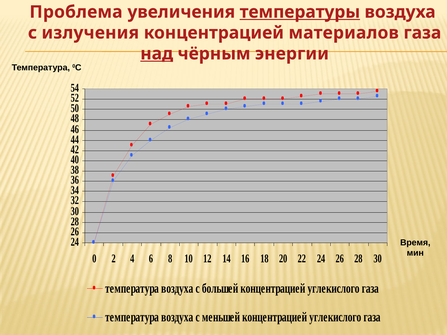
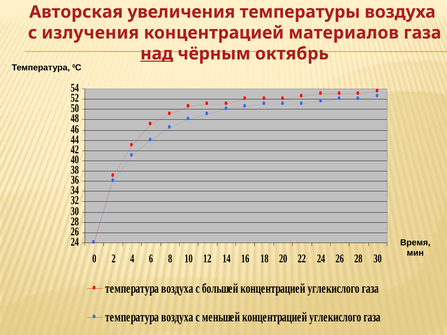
Проблема: Проблема -> Авторская (76, 12)
температуры underline: present -> none (300, 12)
энергии: энергии -> октябрь (292, 54)
